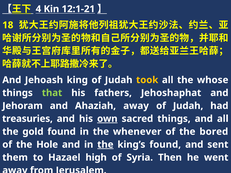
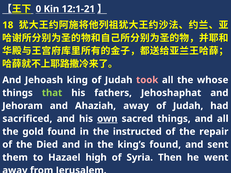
4: 4 -> 0 (38, 9)
took colour: yellow -> pink (147, 80)
treasuries: treasuries -> sacrificed (27, 119)
whenever: whenever -> instructed (137, 132)
bored: bored -> repair (214, 132)
Hole: Hole -> Died (47, 145)
the underline: present -> none (105, 145)
